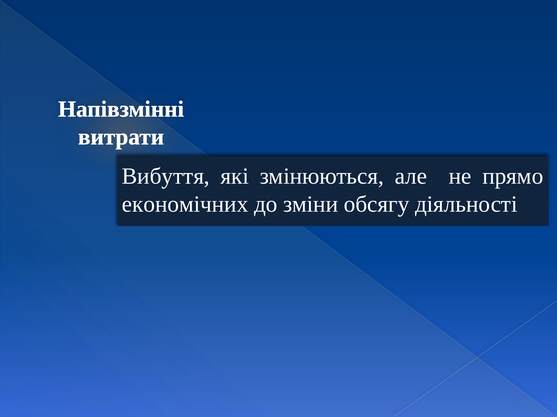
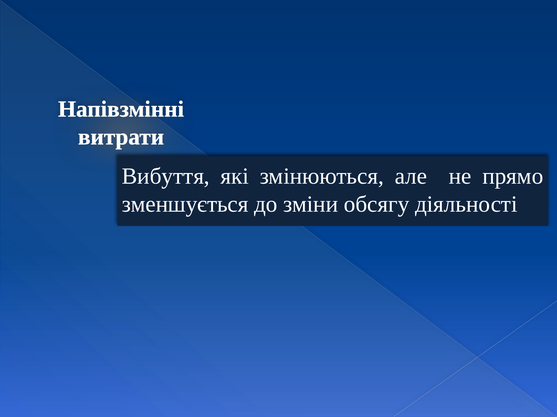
економічних: економічних -> зменшується (185, 204)
